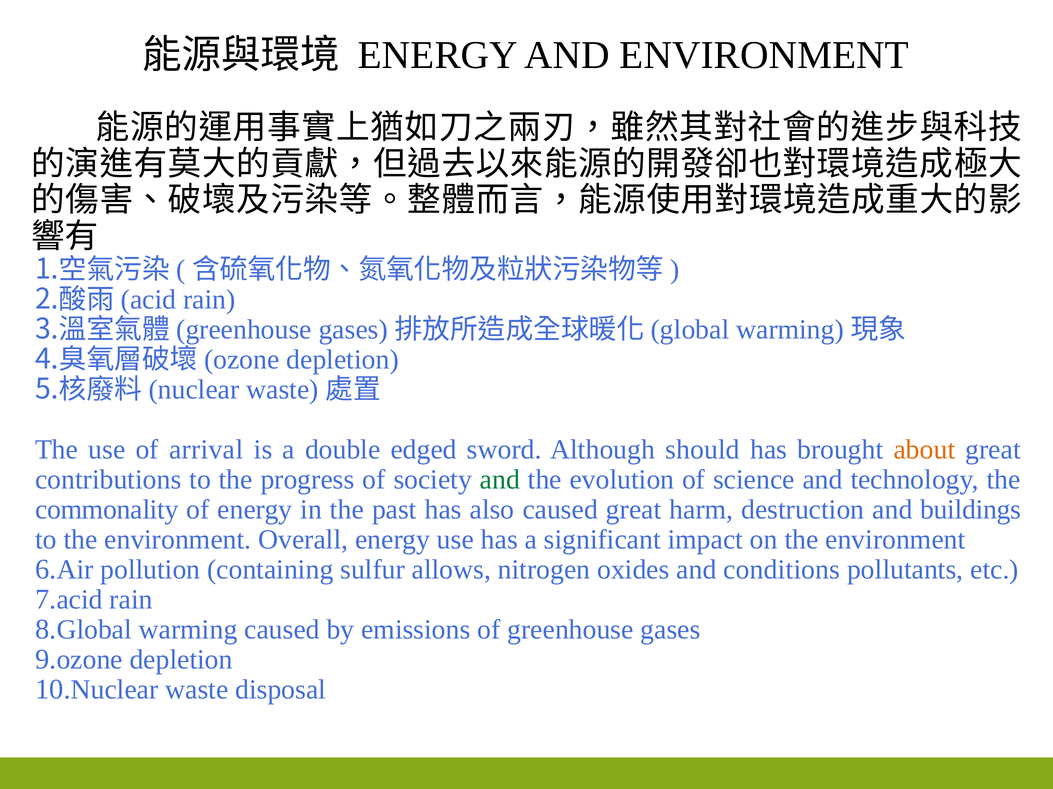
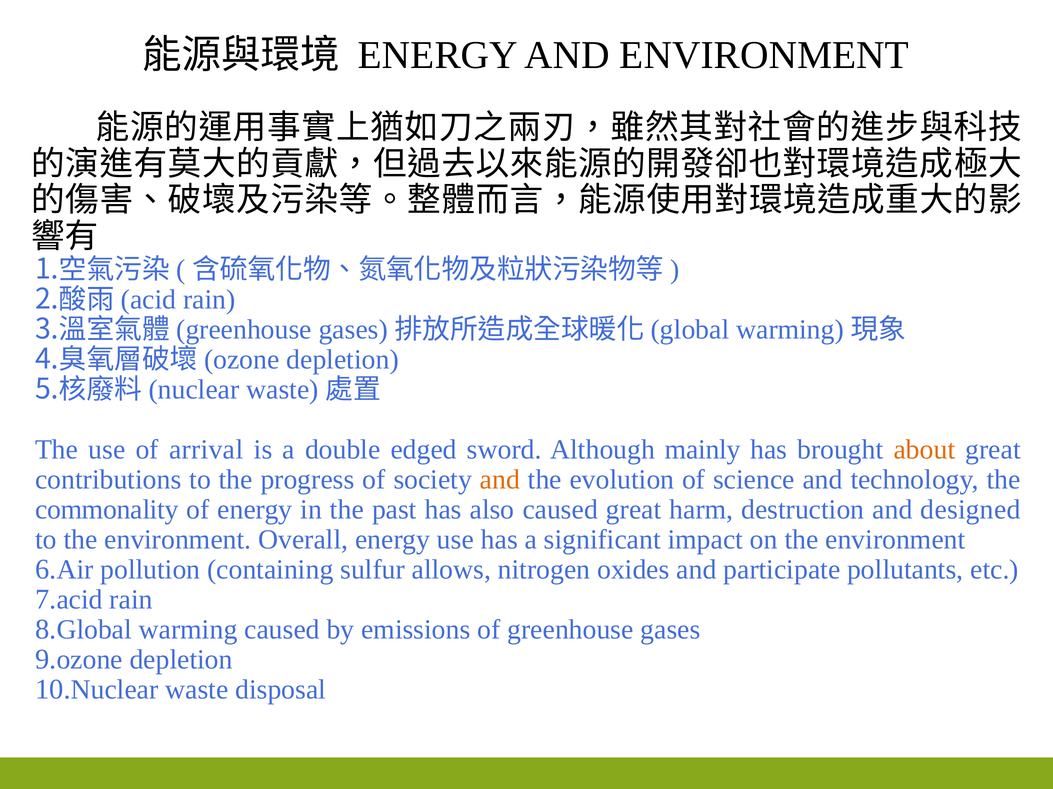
should: should -> mainly (703, 450)
and colour: green -> orange (500, 480)
buildings: buildings -> designed (970, 510)
conditions: conditions -> participate (782, 570)
